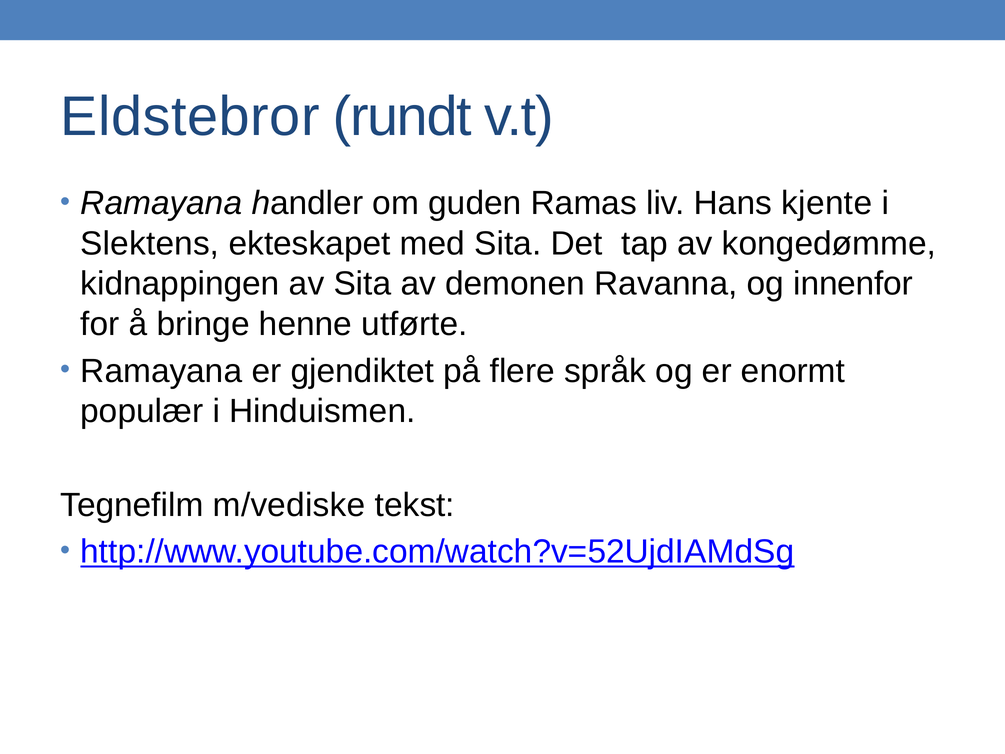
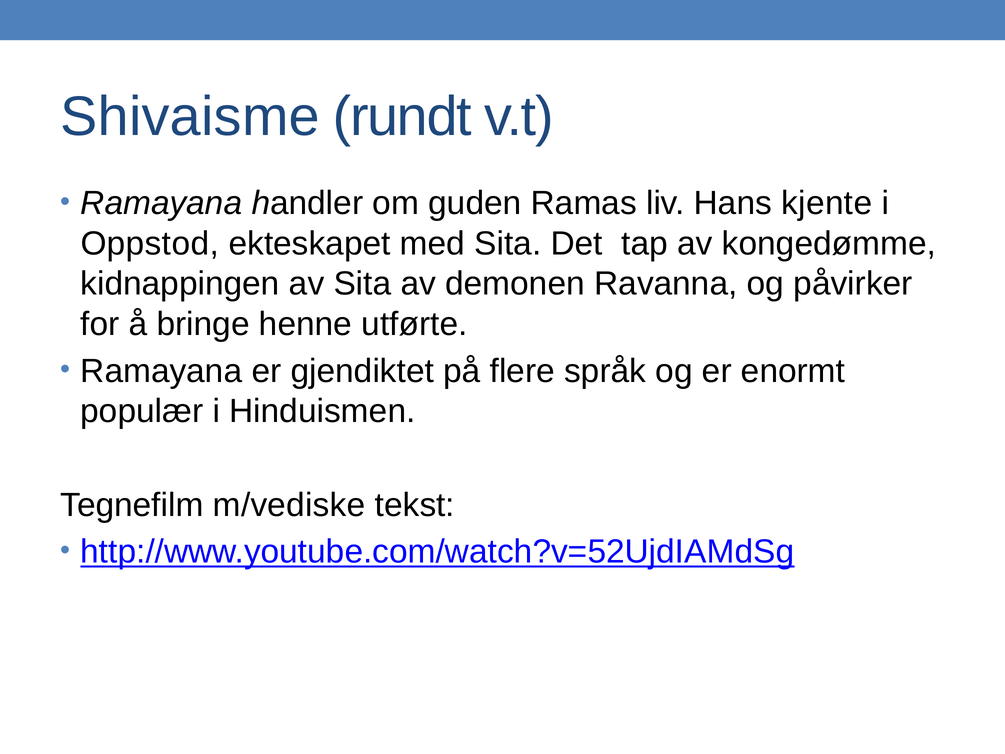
Eldstebror: Eldstebror -> Shivaisme (190, 117)
Slektens: Slektens -> Oppstod (150, 244)
innenfor: innenfor -> påvirker (853, 284)
